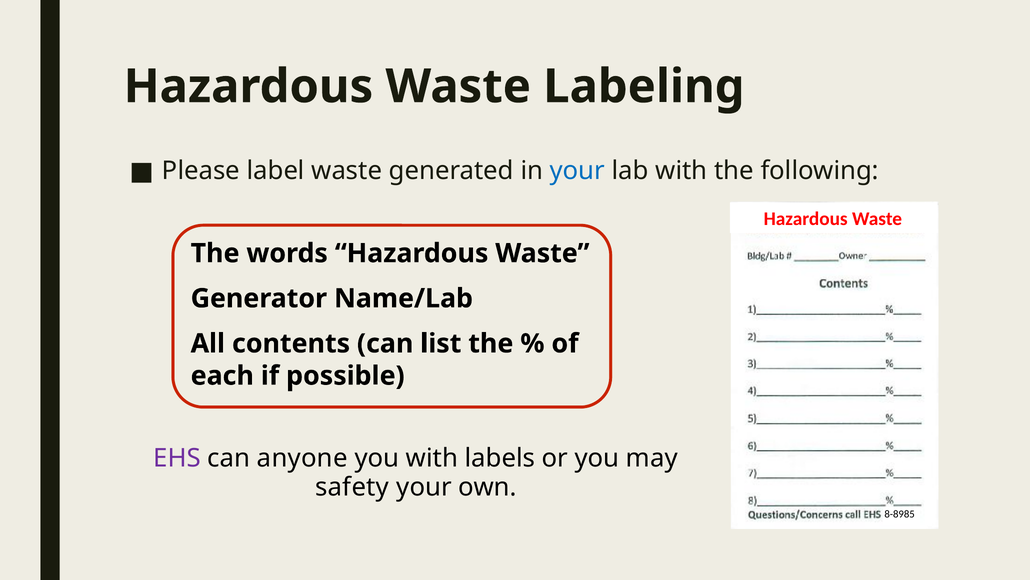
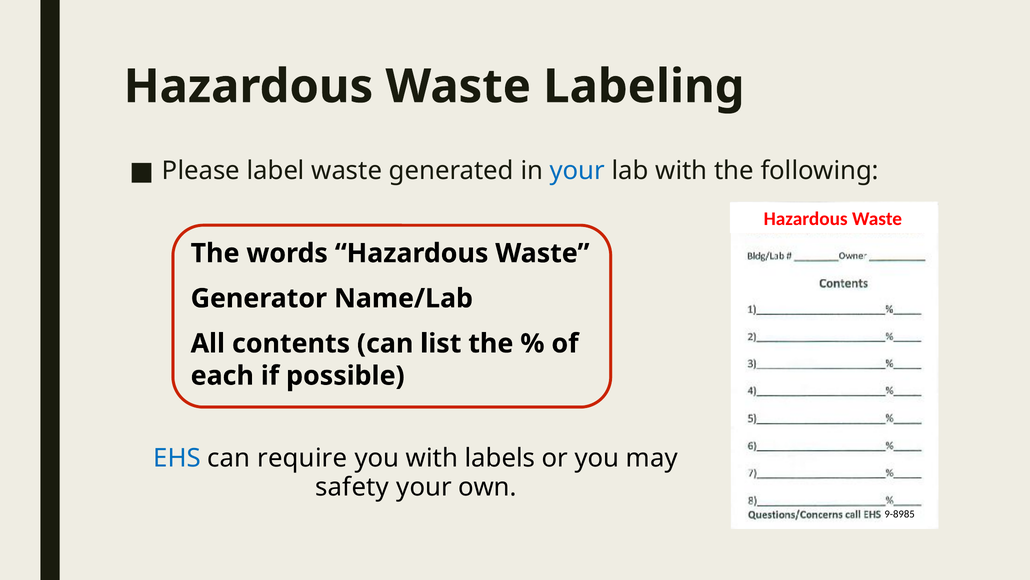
EHS colour: purple -> blue (177, 458)
anyone: anyone -> require (302, 458)
8-8985: 8-8985 -> 9-8985 (900, 513)
